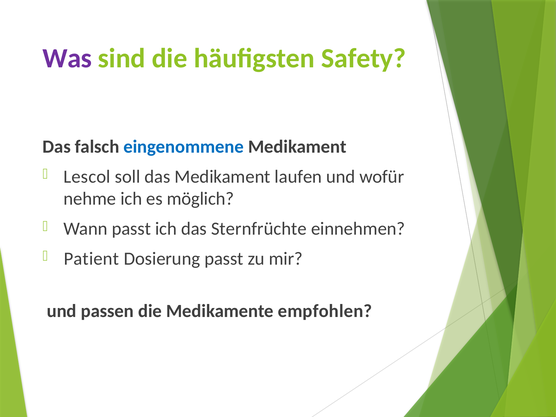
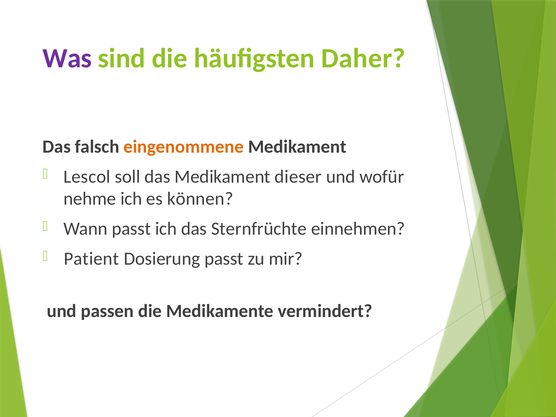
Safety: Safety -> Daher (363, 58)
eingenommene colour: blue -> orange (184, 147)
laufen: laufen -> dieser (298, 177)
möglich: möglich -> können (200, 199)
empfohlen: empfohlen -> vermindert (325, 311)
